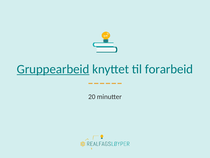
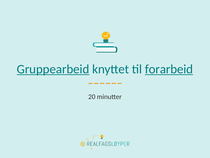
forarbeid underline: none -> present (169, 69)
